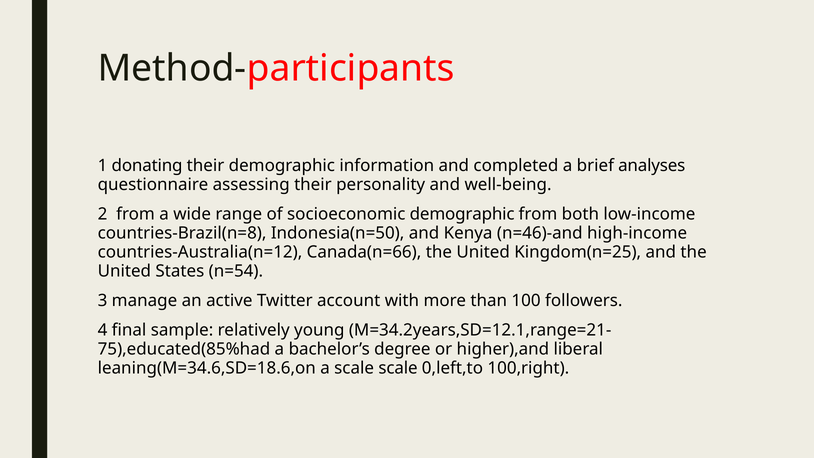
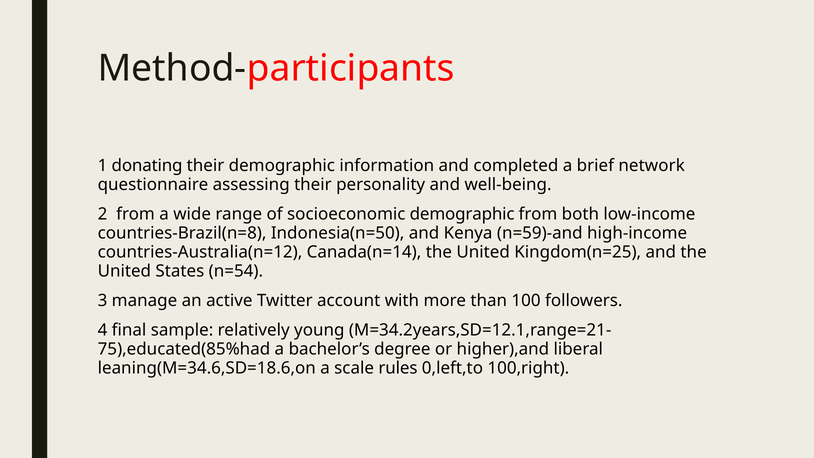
analyses: analyses -> network (652, 165)
n=46)-and: n=46)-and -> n=59)-and (540, 233)
Canada(n=66: Canada(n=66 -> Canada(n=14 (364, 252)
scale scale: scale -> rules (398, 368)
